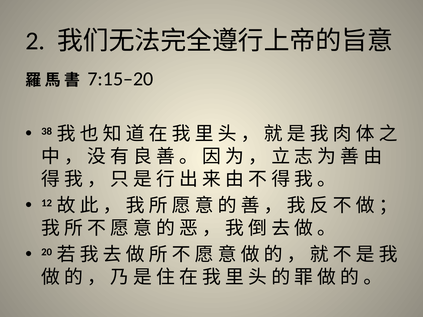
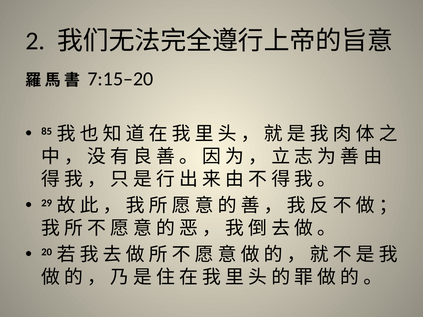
38: 38 -> 85 (47, 132)
12: 12 -> 29 (47, 203)
